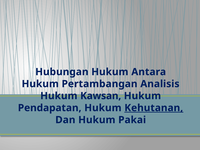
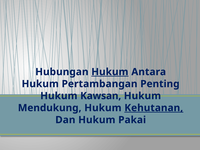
Hukum underline: none -> present (110, 72)
Analisis: Analisis -> Penting (160, 84)
Pendapatan: Pendapatan -> Mendukung (50, 108)
